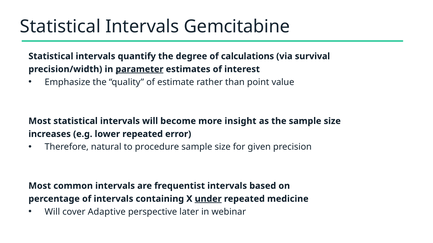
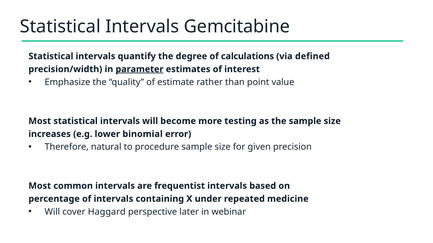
survival: survival -> defined (312, 56)
insight: insight -> testing (240, 121)
lower repeated: repeated -> binomial (143, 134)
under underline: present -> none (208, 199)
Adaptive: Adaptive -> Haggard (107, 212)
